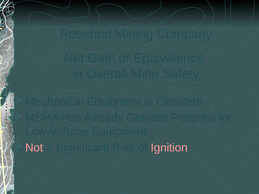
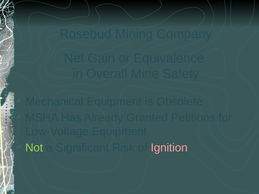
Not colour: pink -> light green (34, 148)
